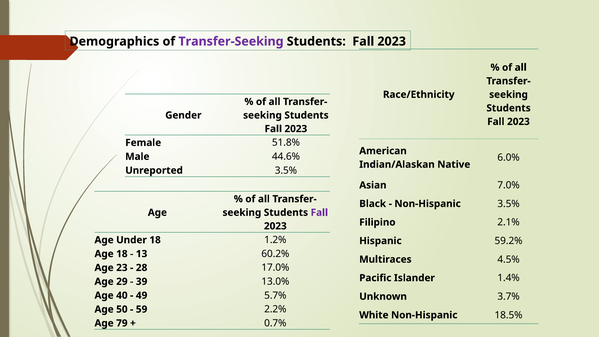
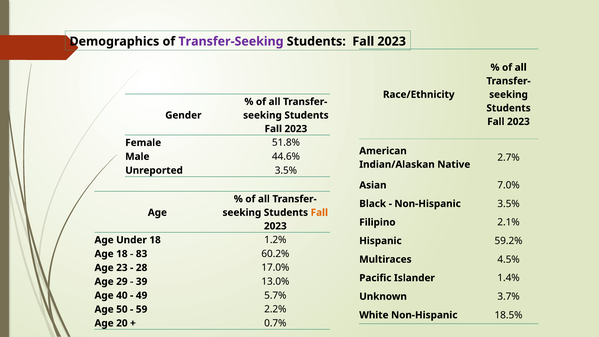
6.0%: 6.0% -> 2.7% (509, 158)
Fall colour: purple -> orange (319, 213)
13: 13 -> 83 (142, 254)
79: 79 -> 20 (122, 323)
